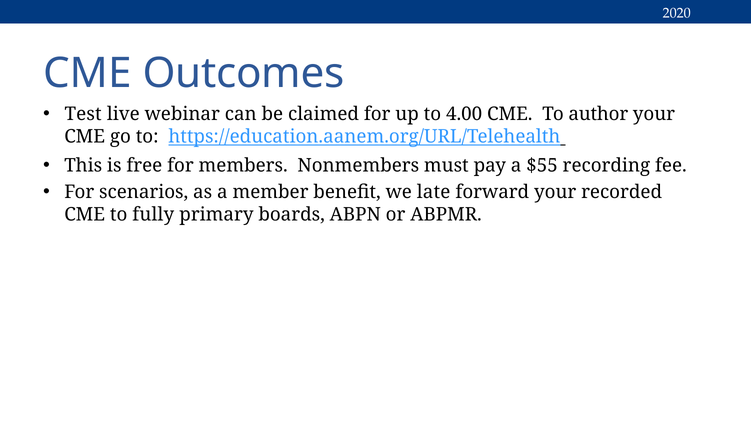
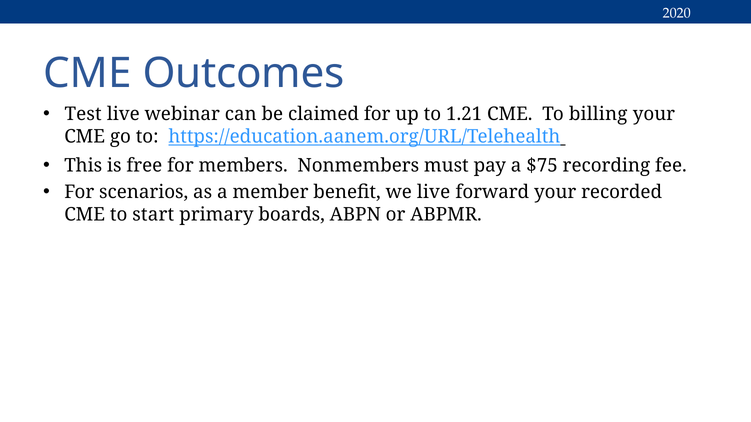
4.00: 4.00 -> 1.21 (464, 114)
author: author -> billing (598, 114)
$55: $55 -> $75 (542, 166)
we late: late -> live (434, 192)
fully: fully -> start (153, 215)
